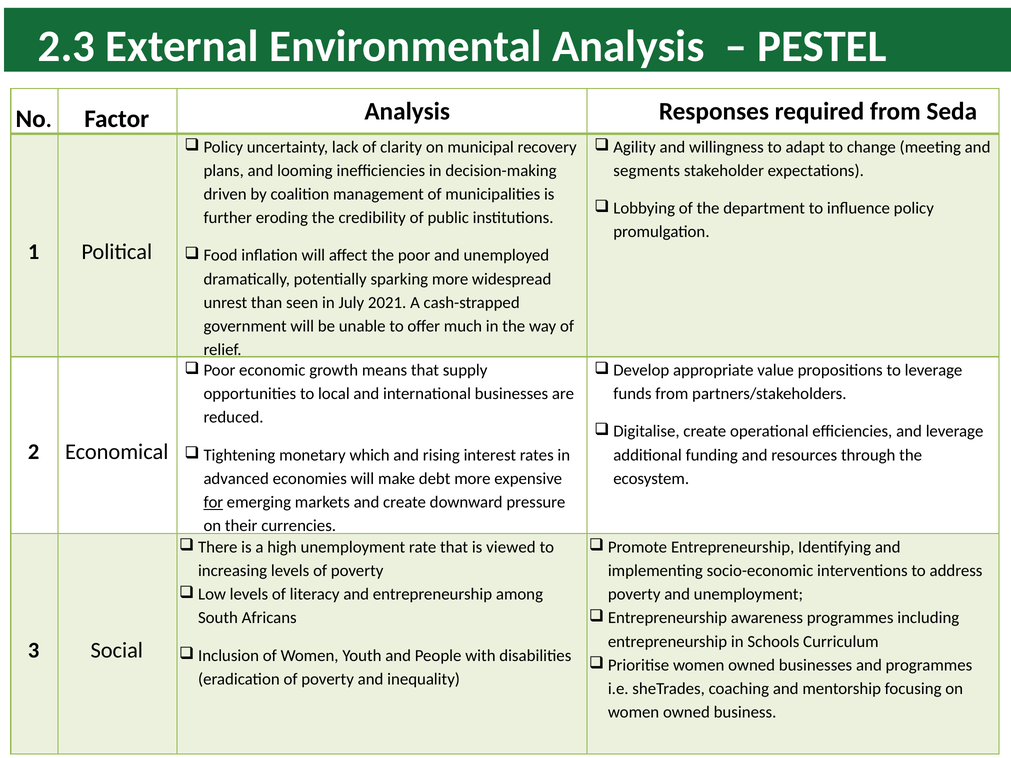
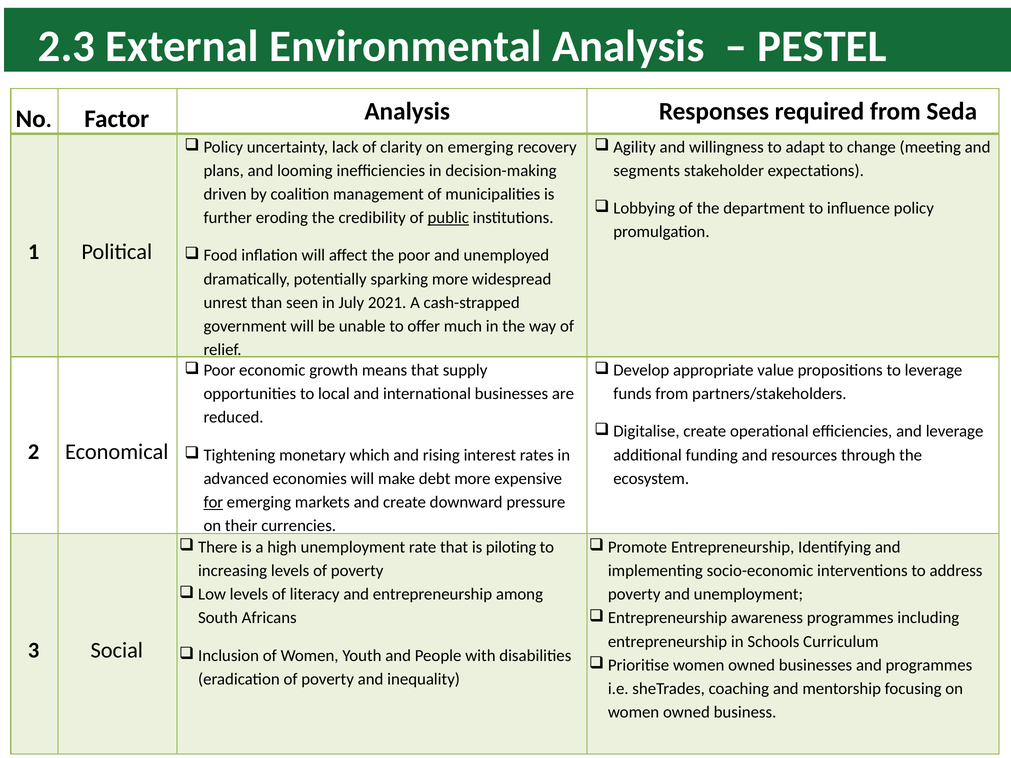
on municipal: municipal -> emerging (481, 147)
public underline: none -> present (448, 218)
viewed: viewed -> piloting (511, 547)
